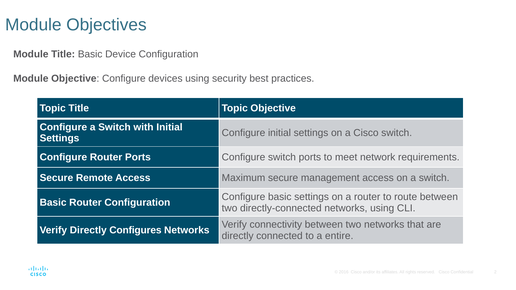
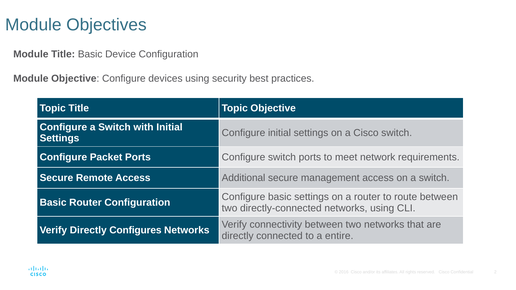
Configure Router: Router -> Packet (106, 157)
Maximum: Maximum -> Additional (244, 178)
